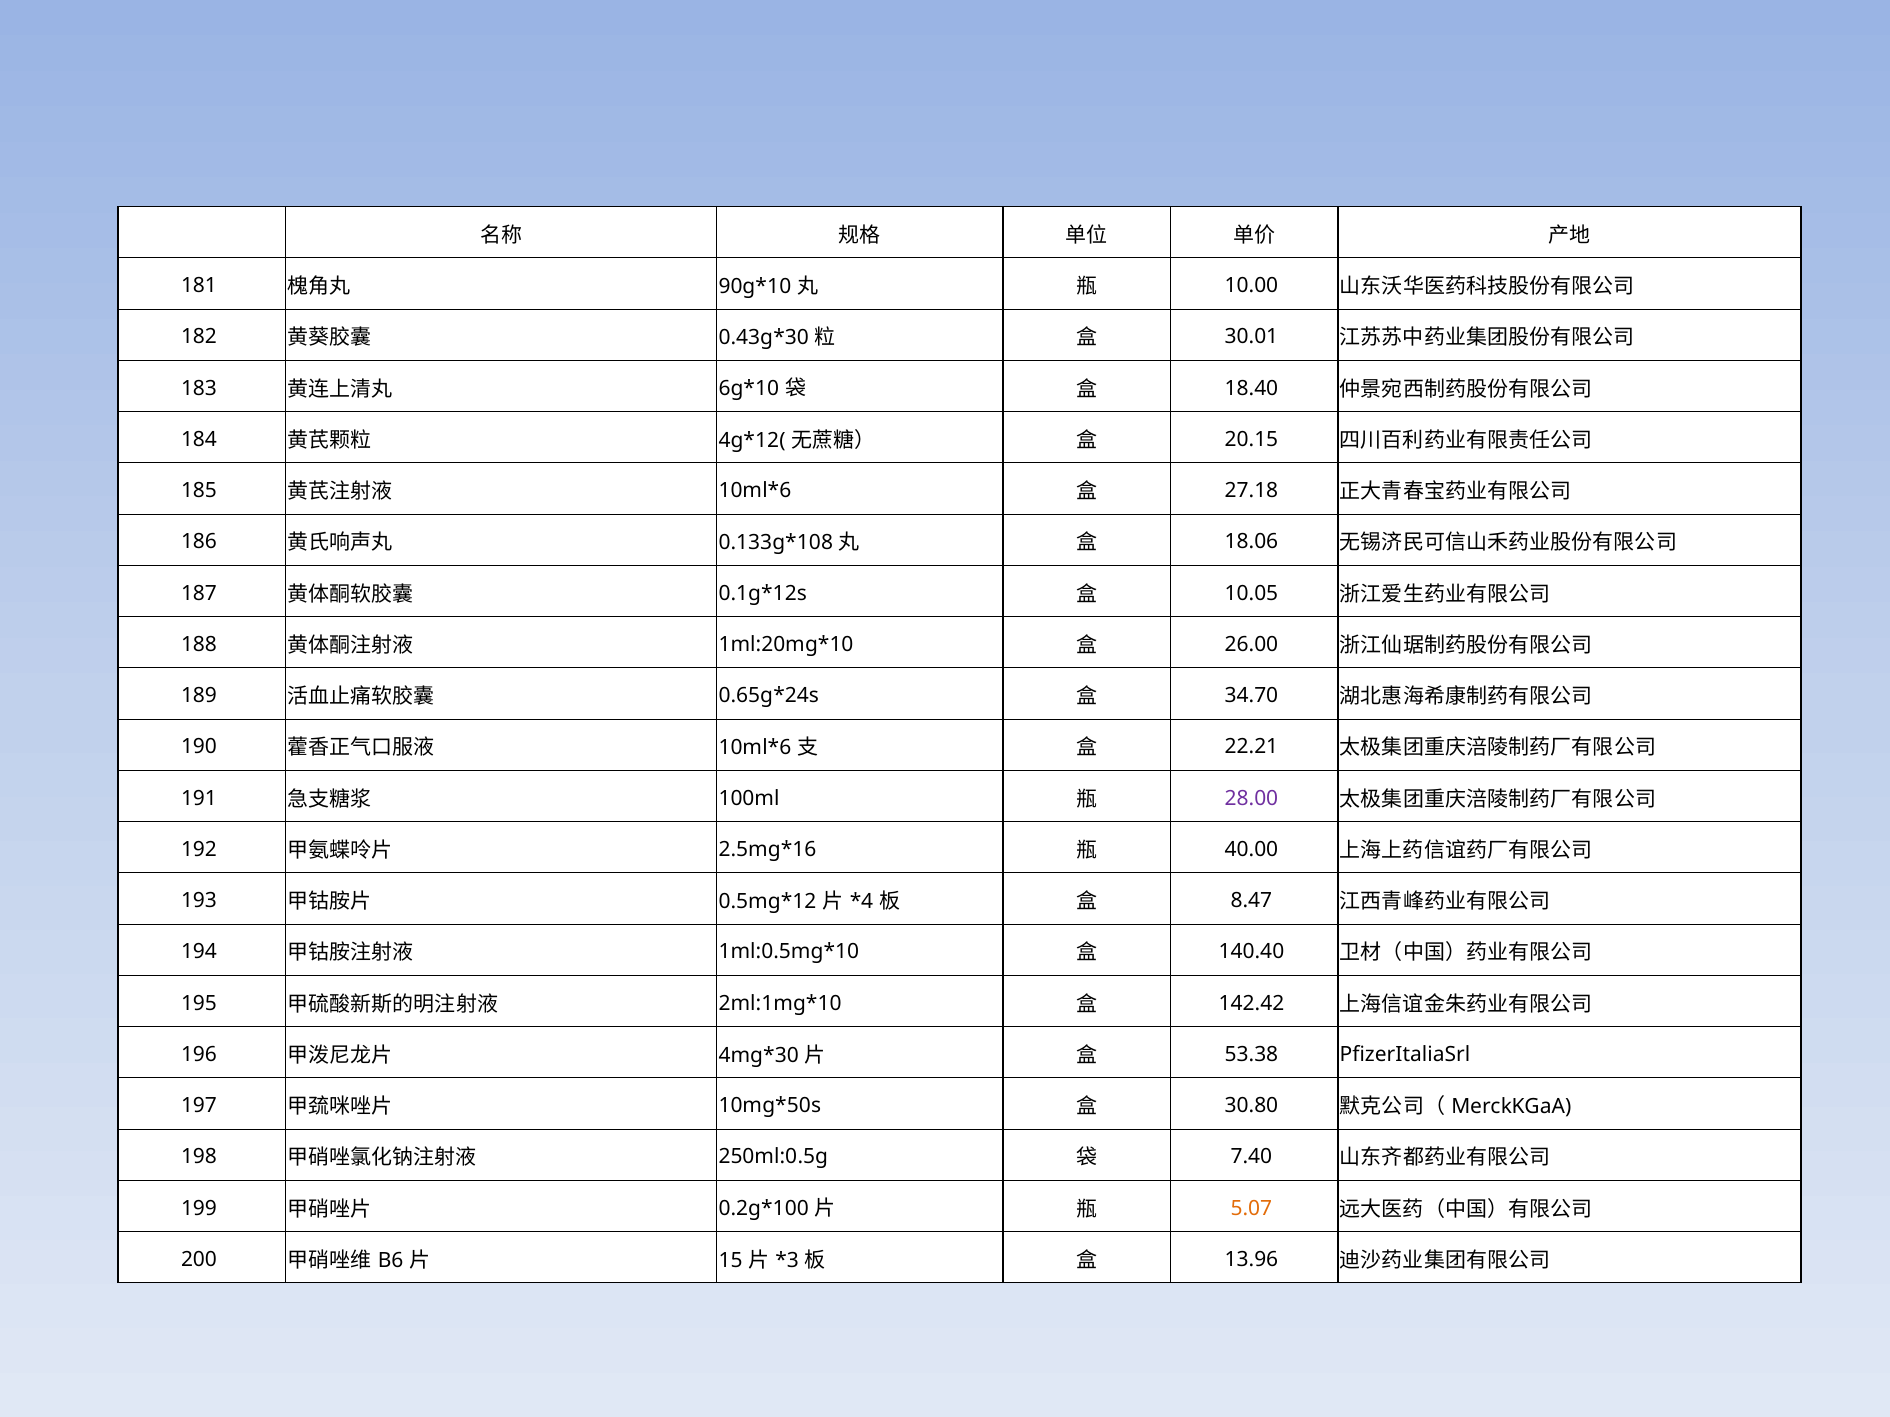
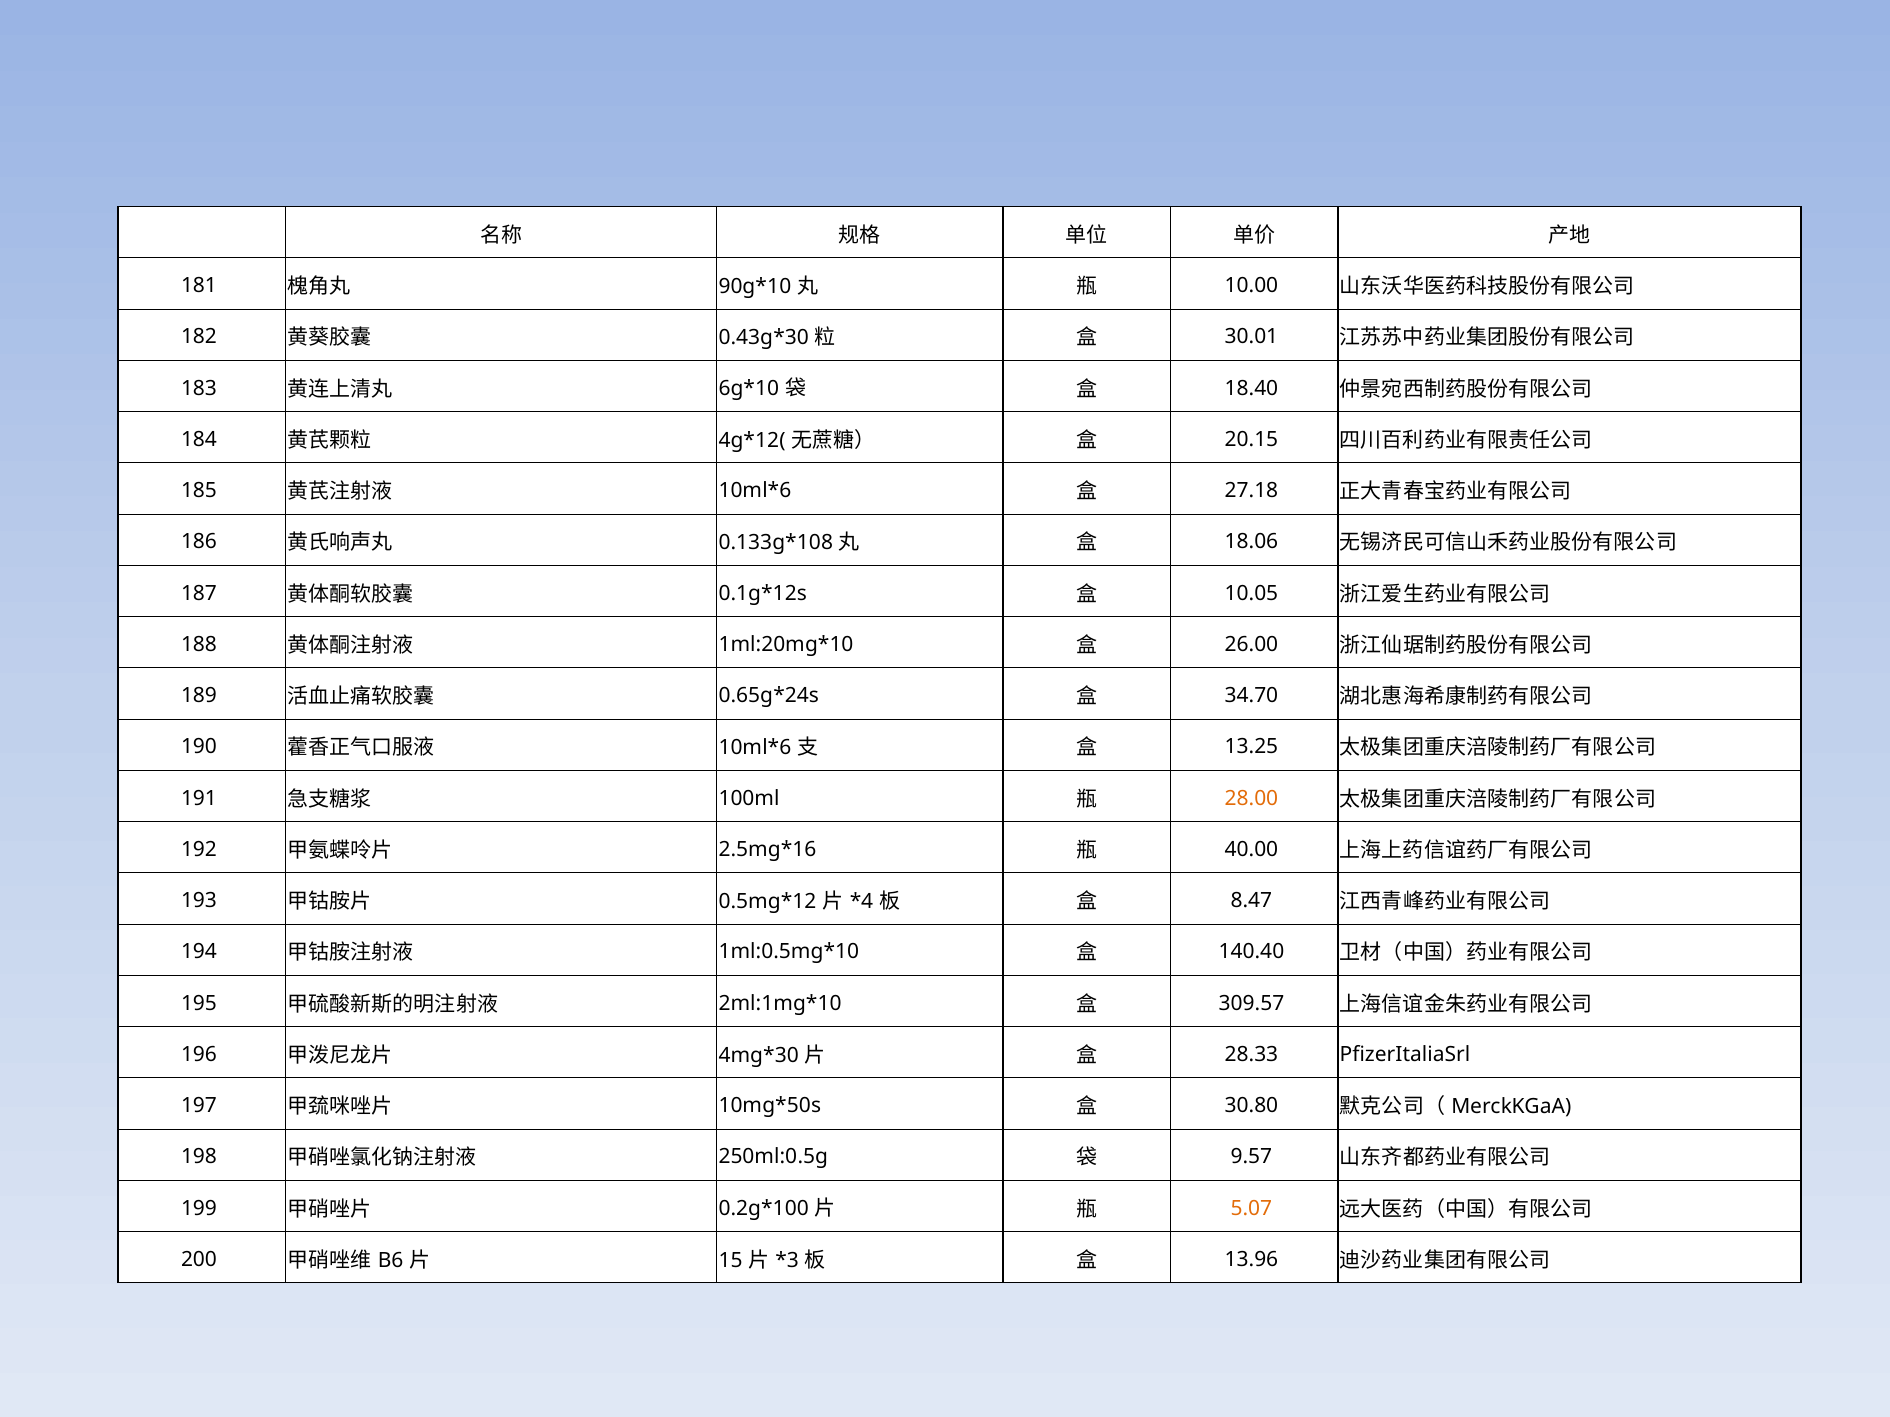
22.21: 22.21 -> 13.25 (1251, 747)
28.00 colour: purple -> orange (1251, 798)
142.42: 142.42 -> 309.57 (1252, 1003)
53.38: 53.38 -> 28.33 (1251, 1055)
7.40: 7.40 -> 9.57 (1251, 1157)
